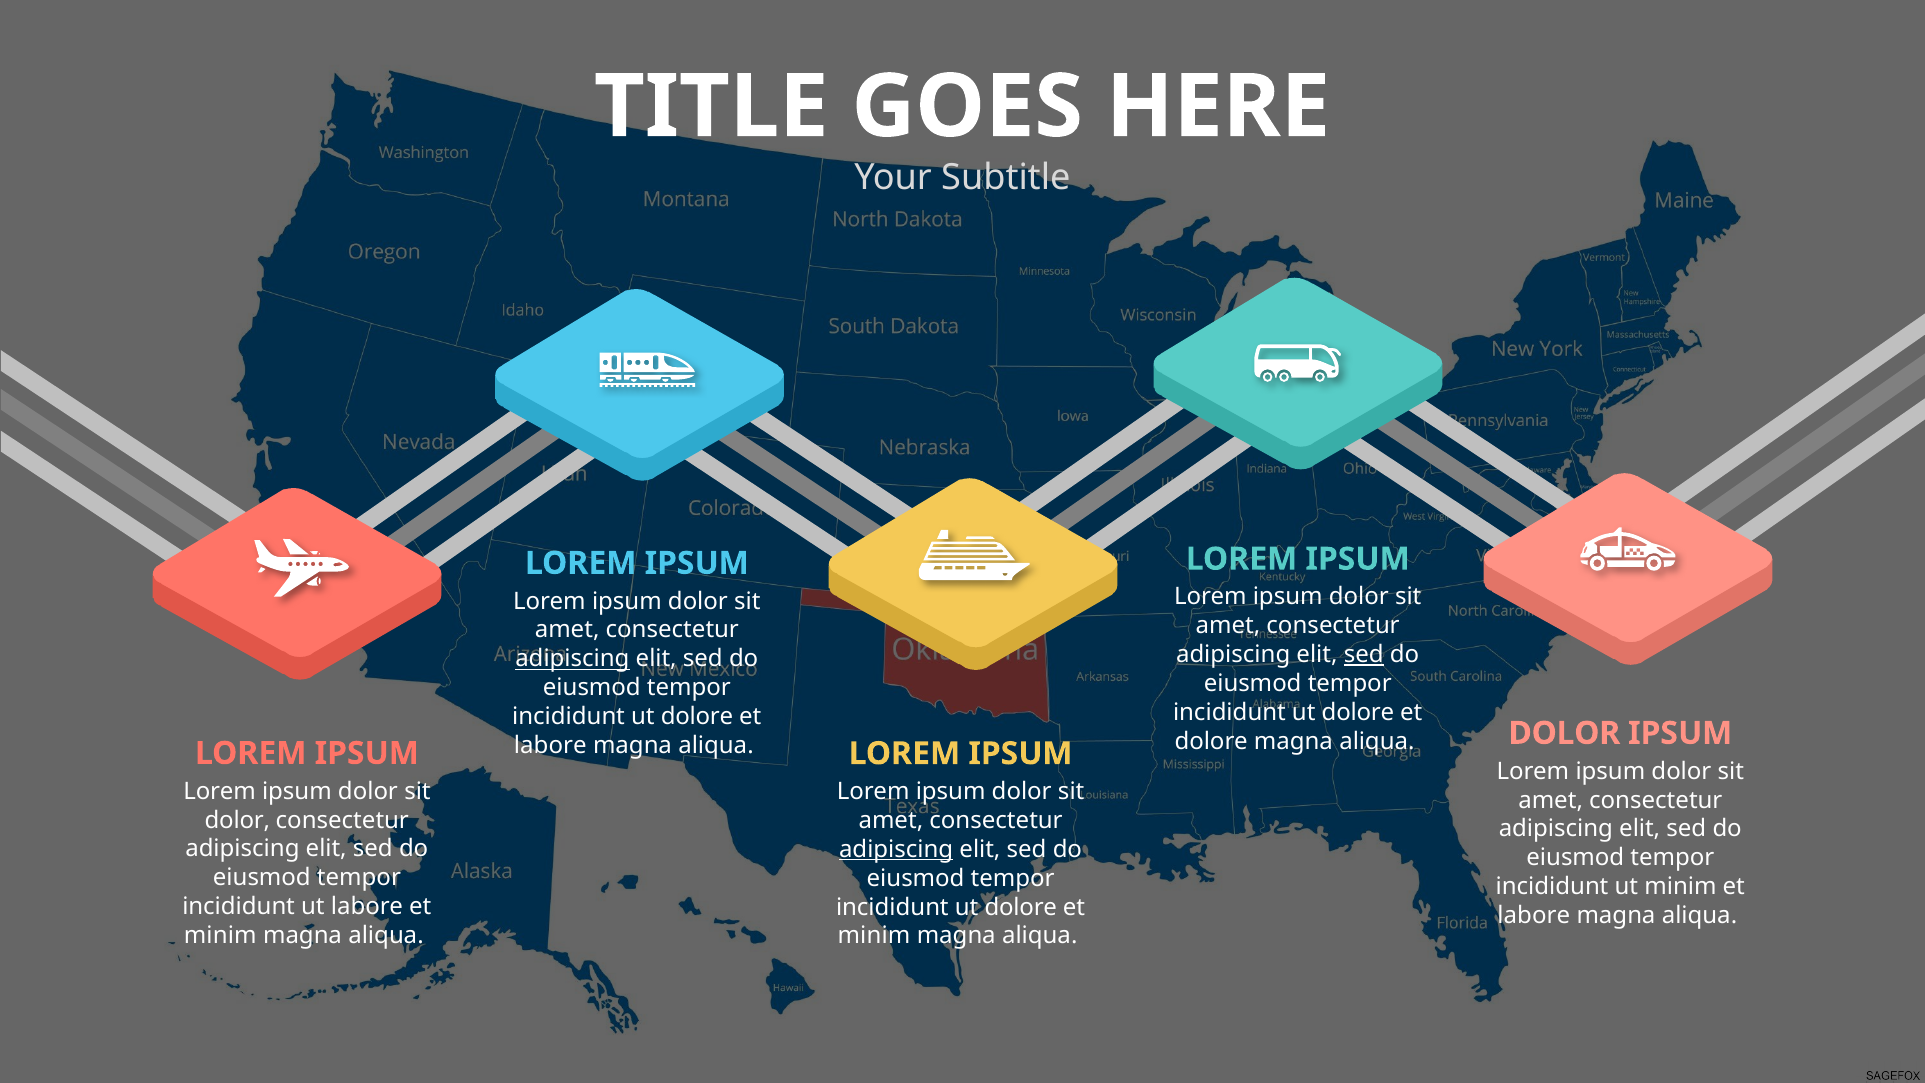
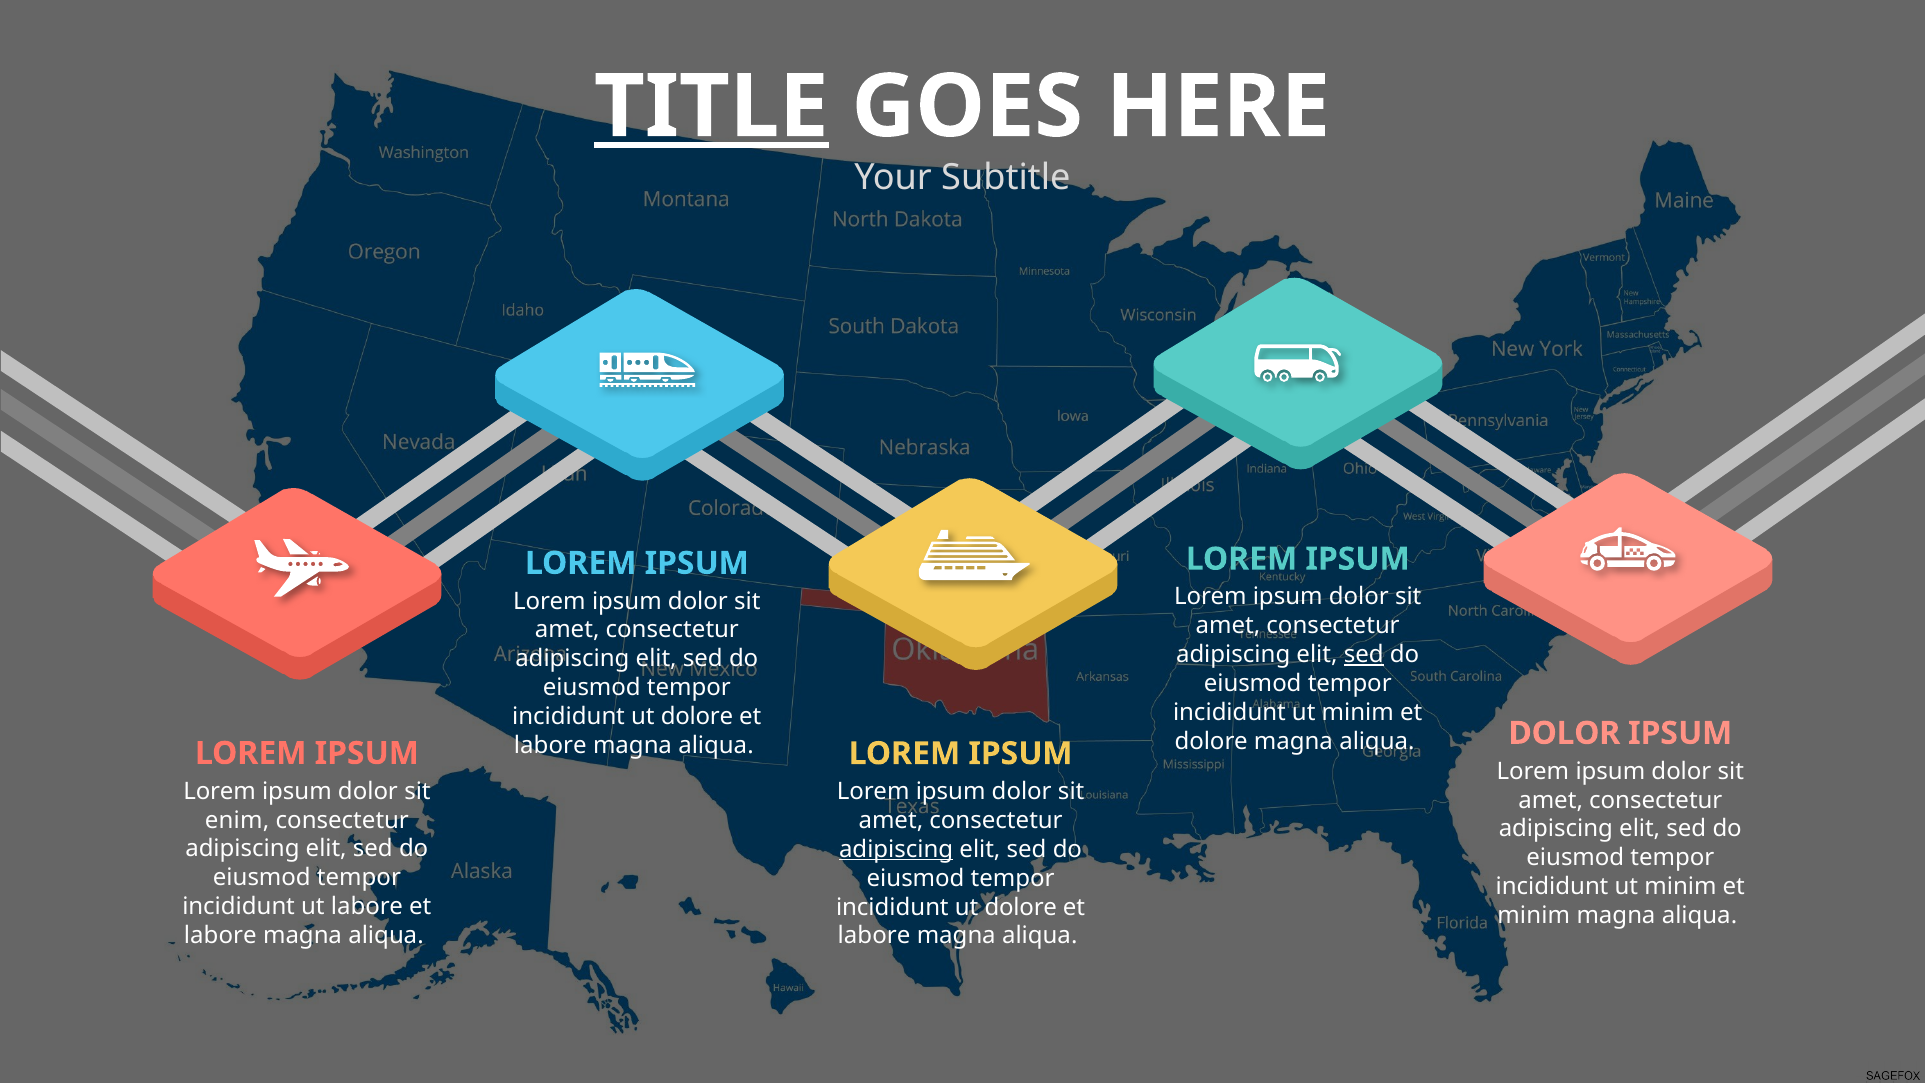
TITLE underline: none -> present (711, 107)
adipiscing underline: present -> none (572, 659)
dolore: dolore -> minim (1358, 712)
dolor: dolor -> enim (237, 820)
labore: labore -> minim (1534, 915)
minim: minim -> labore (220, 935)
minim: minim -> labore (874, 936)
